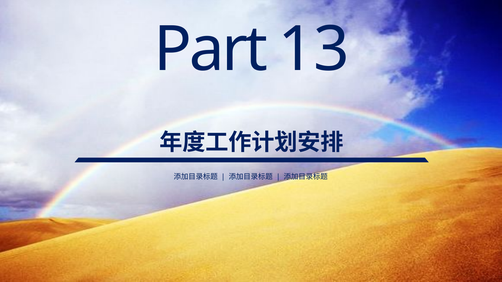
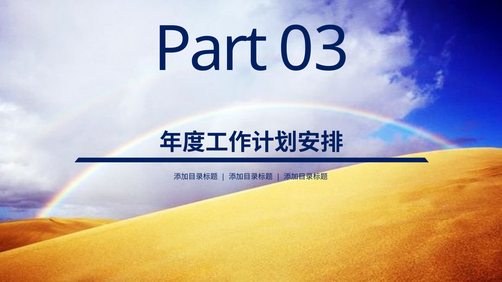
13: 13 -> 03 (314, 50)
